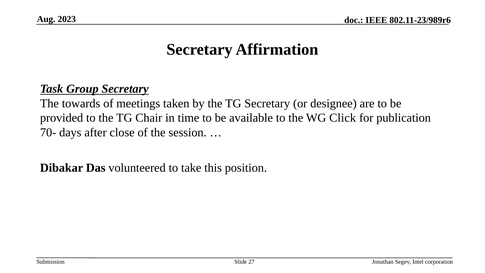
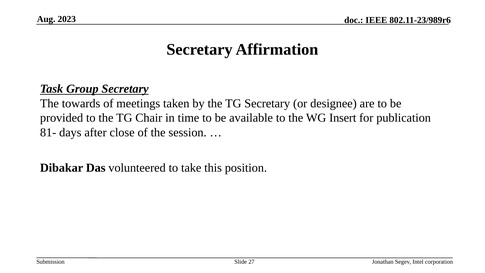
Click: Click -> Insert (343, 118)
70-: 70- -> 81- (48, 132)
